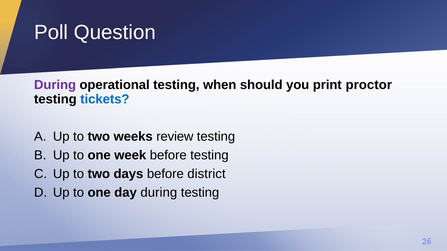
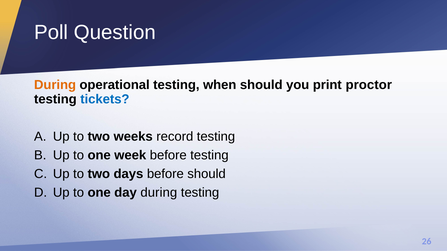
During colour: purple -> orange (55, 85)
review: review -> record (175, 137)
before district: district -> should (207, 174)
